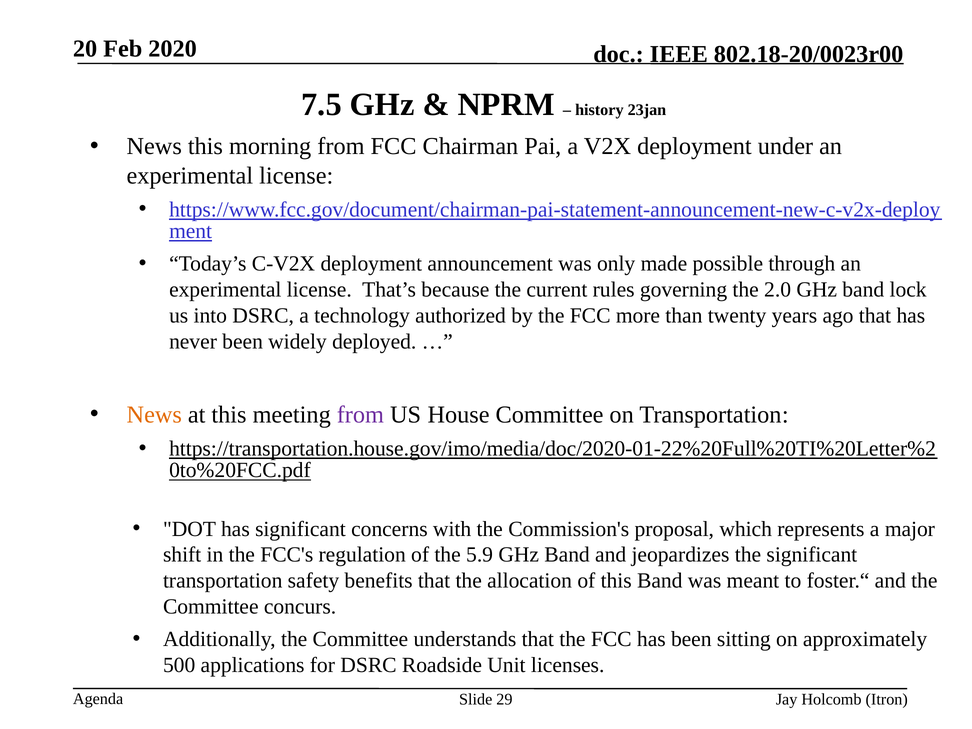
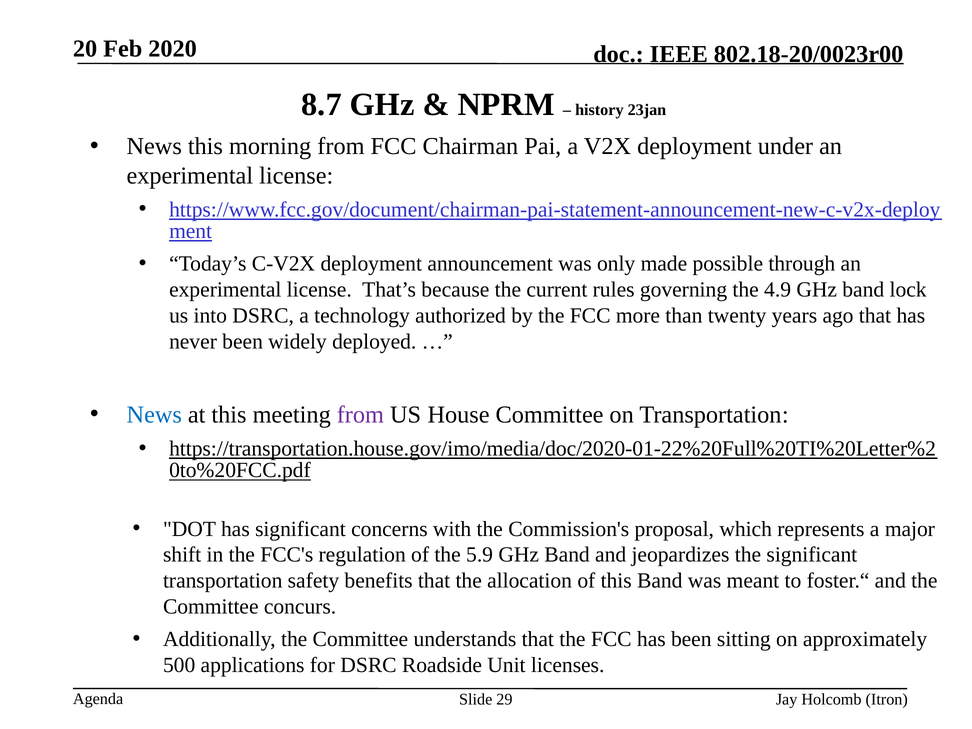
7.5: 7.5 -> 8.7 (321, 104)
2.0: 2.0 -> 4.9 (778, 290)
News colour: orange -> blue (154, 415)
